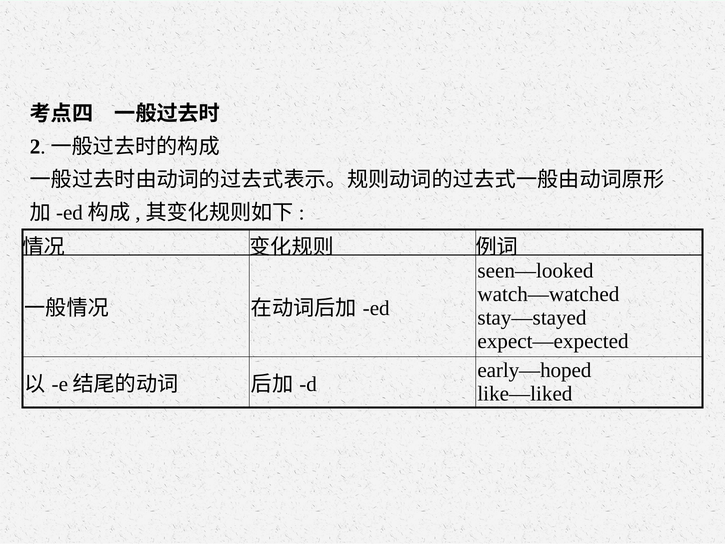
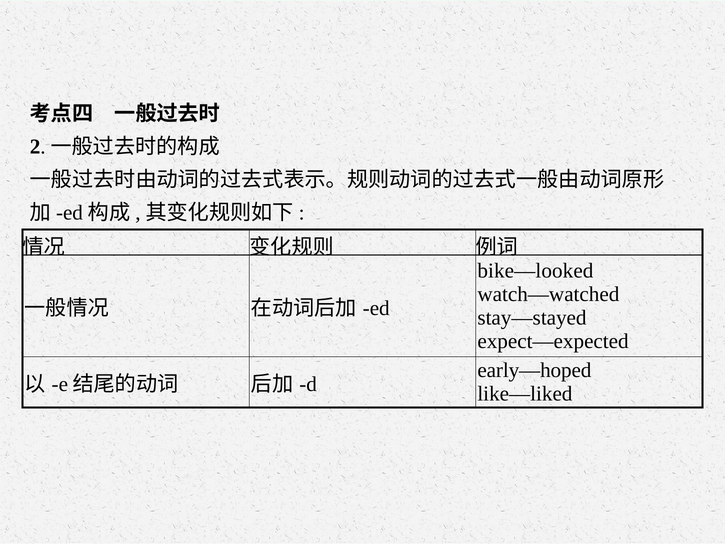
seen—looked: seen—looked -> bike—looked (535, 271)
